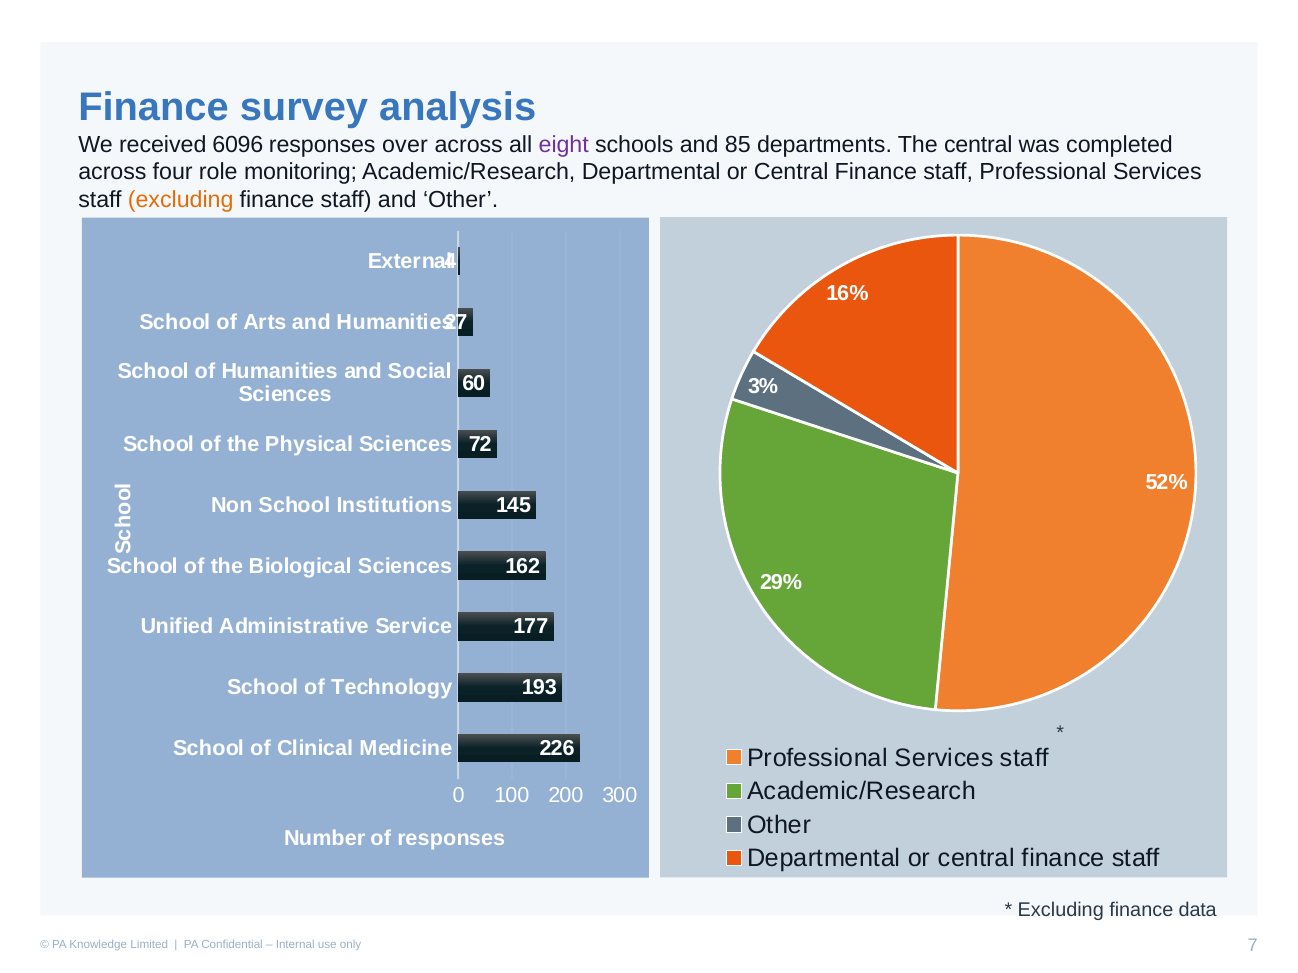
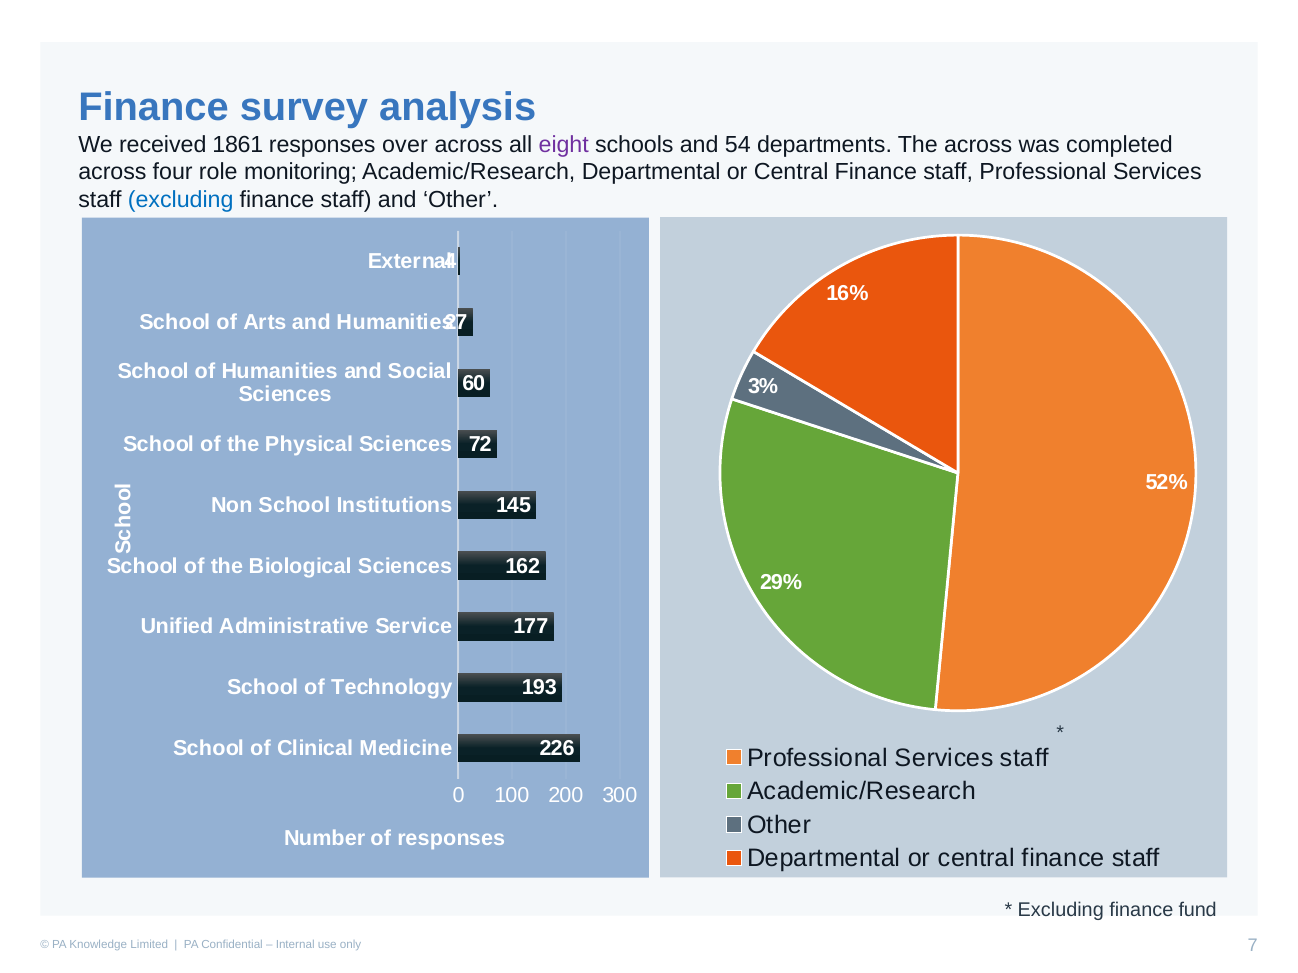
6096: 6096 -> 1861 (238, 145)
85: 85 -> 54 (738, 145)
The central: central -> across (978, 145)
excluding colour: orange -> blue (181, 200)
data: data -> fund (1198, 910)
